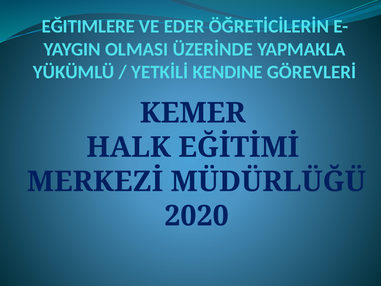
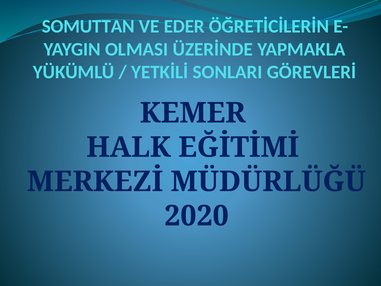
EĞITIMLERE: EĞITIMLERE -> SOMUTTAN (88, 26)
KENDINE: KENDINE -> SONLARI (228, 72)
